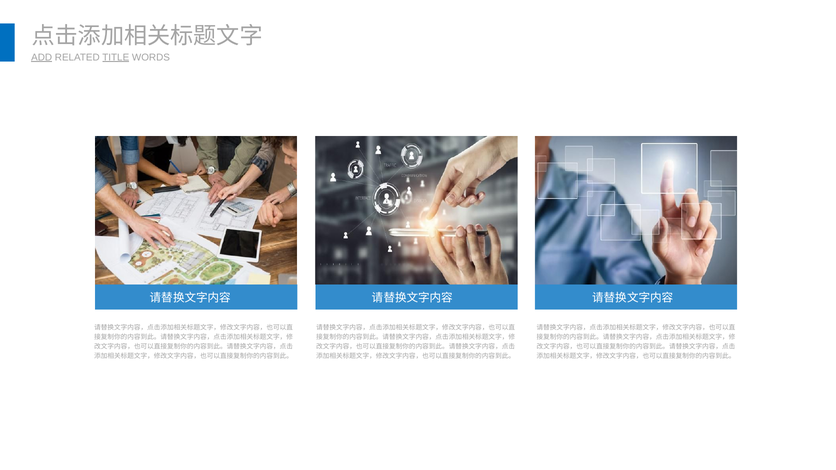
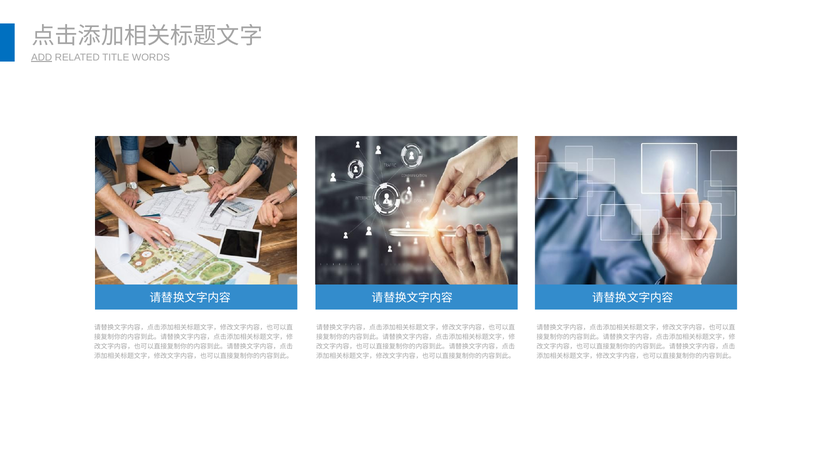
TITLE underline: present -> none (116, 57)
